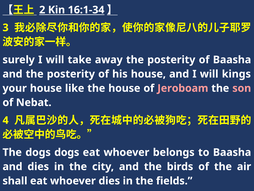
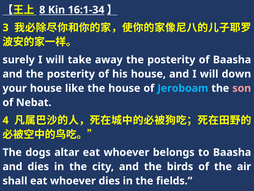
2: 2 -> 8 (42, 10)
kings: kings -> down (236, 74)
Jeroboam colour: pink -> light blue (183, 88)
dogs dogs: dogs -> altar (67, 152)
